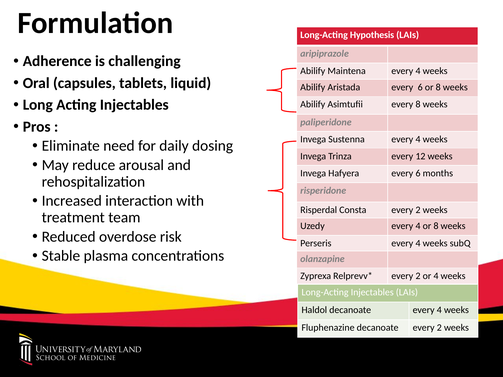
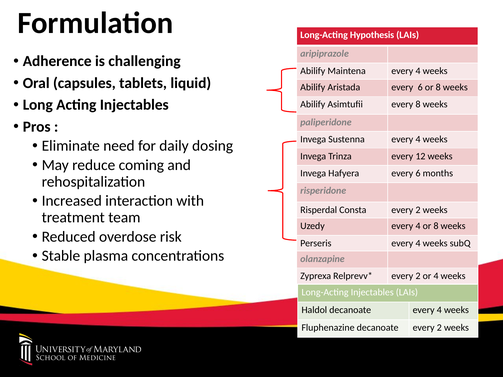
arousal: arousal -> coming (141, 165)
